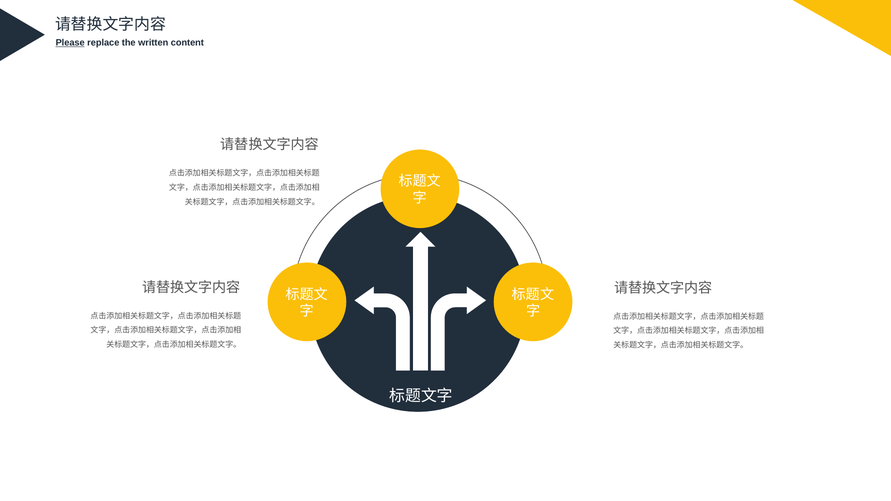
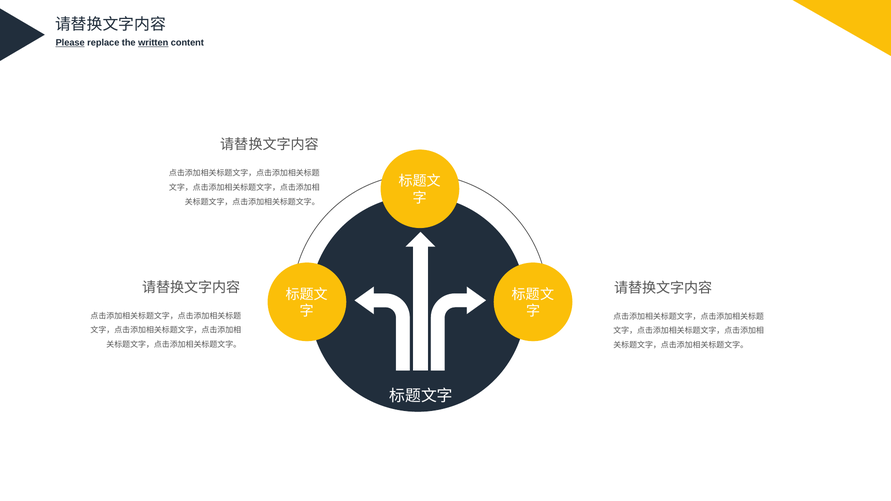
written underline: none -> present (153, 43)
